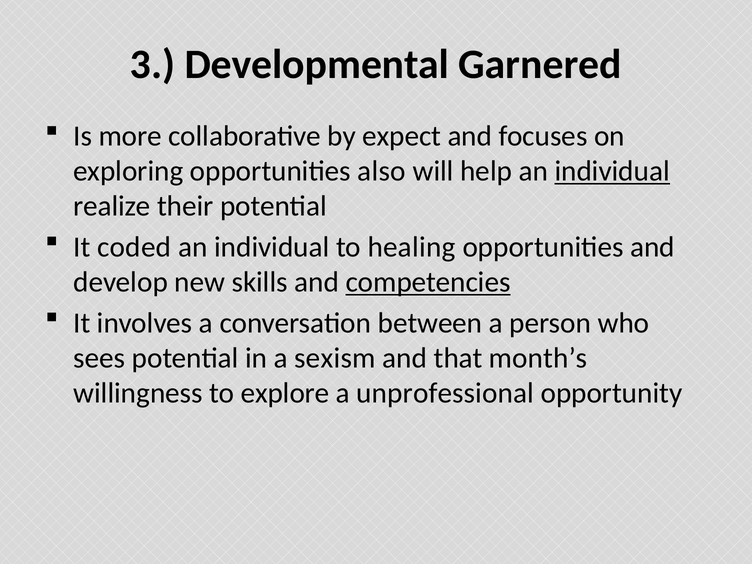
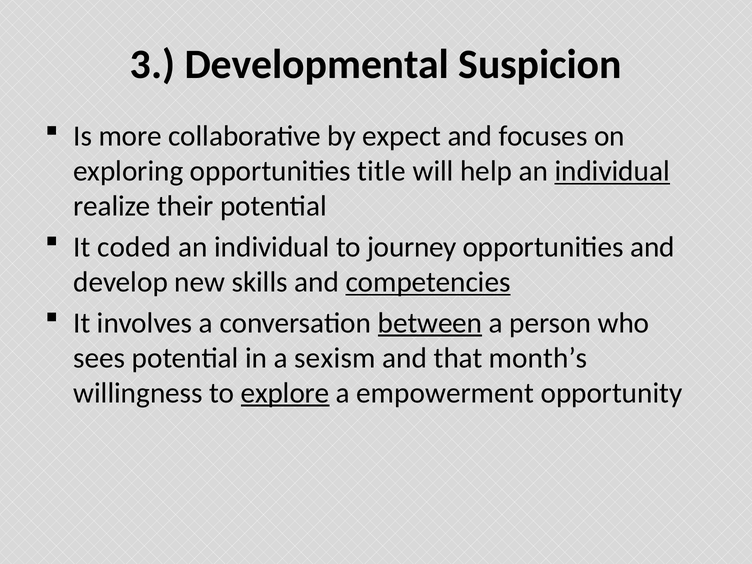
Garnered: Garnered -> Suspicion (540, 64)
also: also -> title (382, 171)
healing: healing -> journey (412, 247)
between underline: none -> present (430, 323)
explore underline: none -> present (285, 393)
unprofessional: unprofessional -> empowerment (445, 393)
